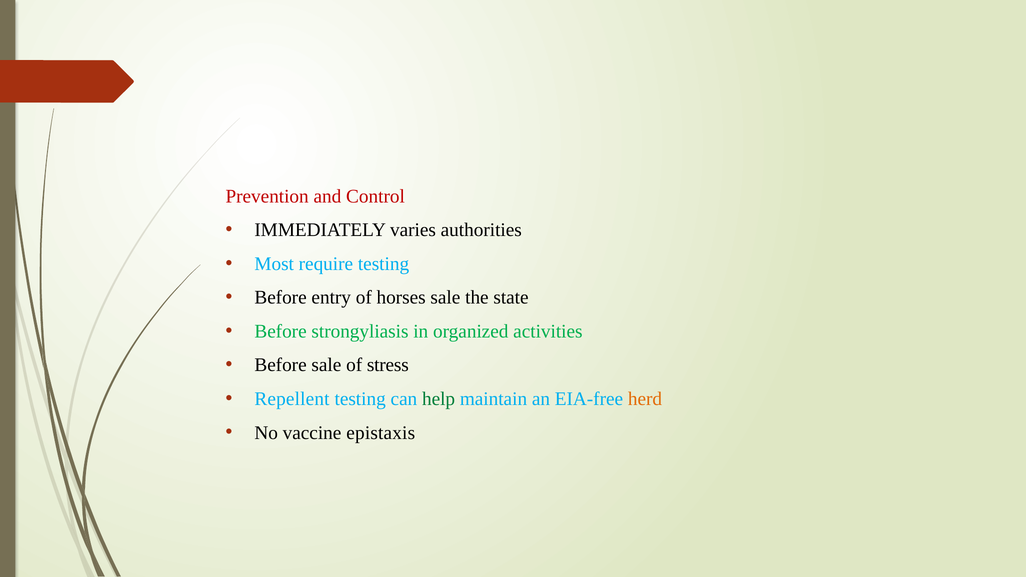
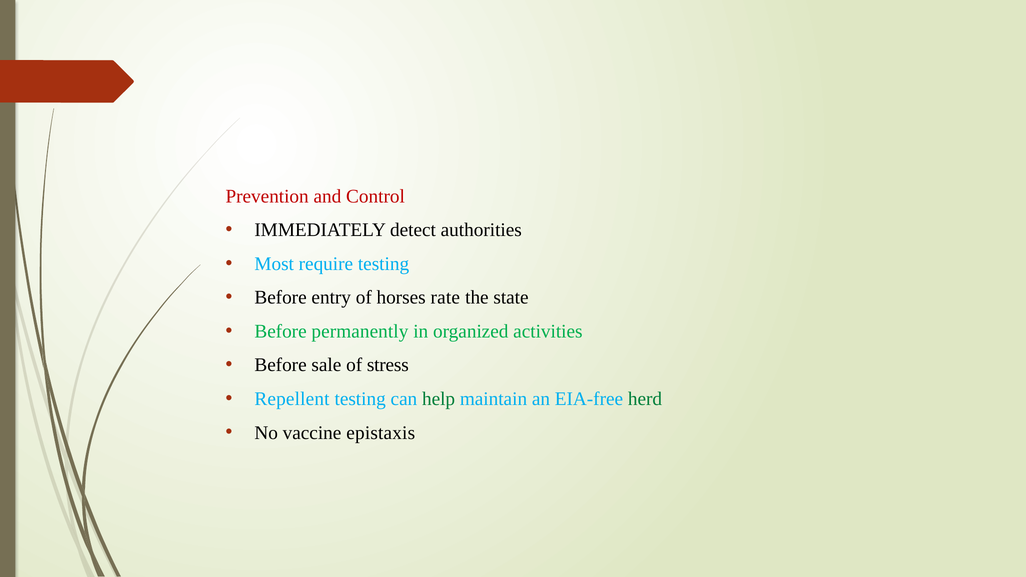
varies: varies -> detect (413, 230)
horses sale: sale -> rate (445, 298)
strongyliasis: strongyliasis -> permanently (360, 331)
herd colour: orange -> green (645, 399)
